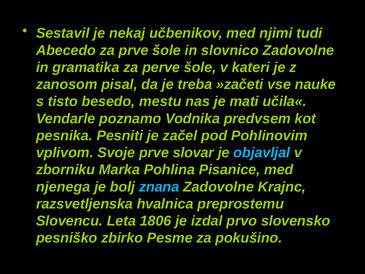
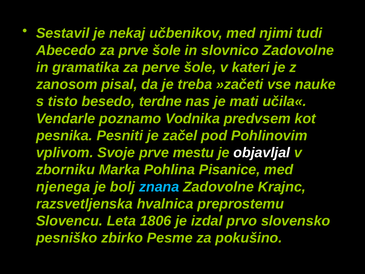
mestu: mestu -> terdne (160, 101)
slovar: slovar -> mestu (193, 153)
objavljal colour: light blue -> white (262, 153)
